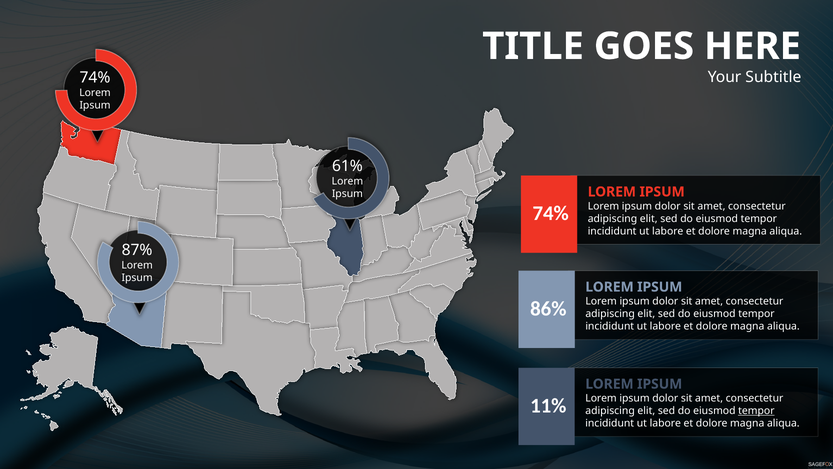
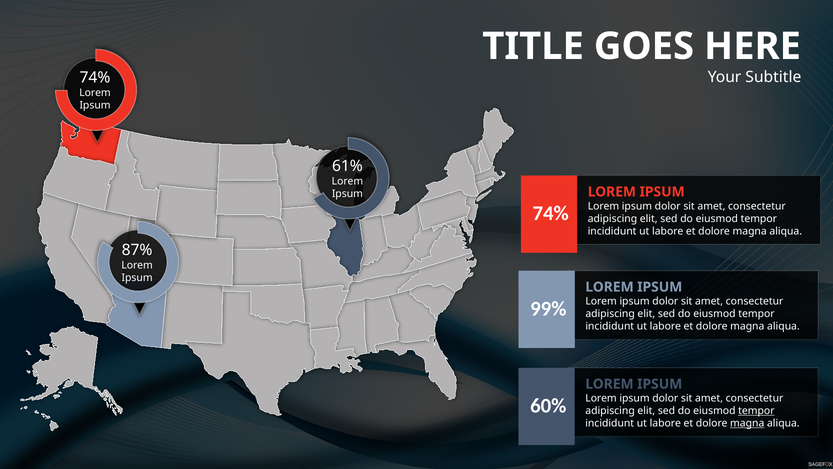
86%: 86% -> 99% (548, 308)
11%: 11% -> 60% (548, 405)
magna underline: none -> present (747, 423)
